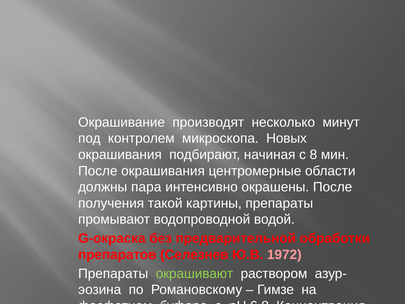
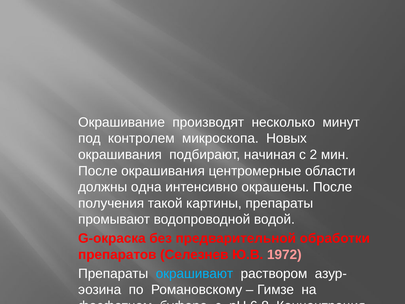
8: 8 -> 2 (313, 155)
пара: пара -> одна (146, 187)
окрашивают colour: light green -> light blue (194, 273)
